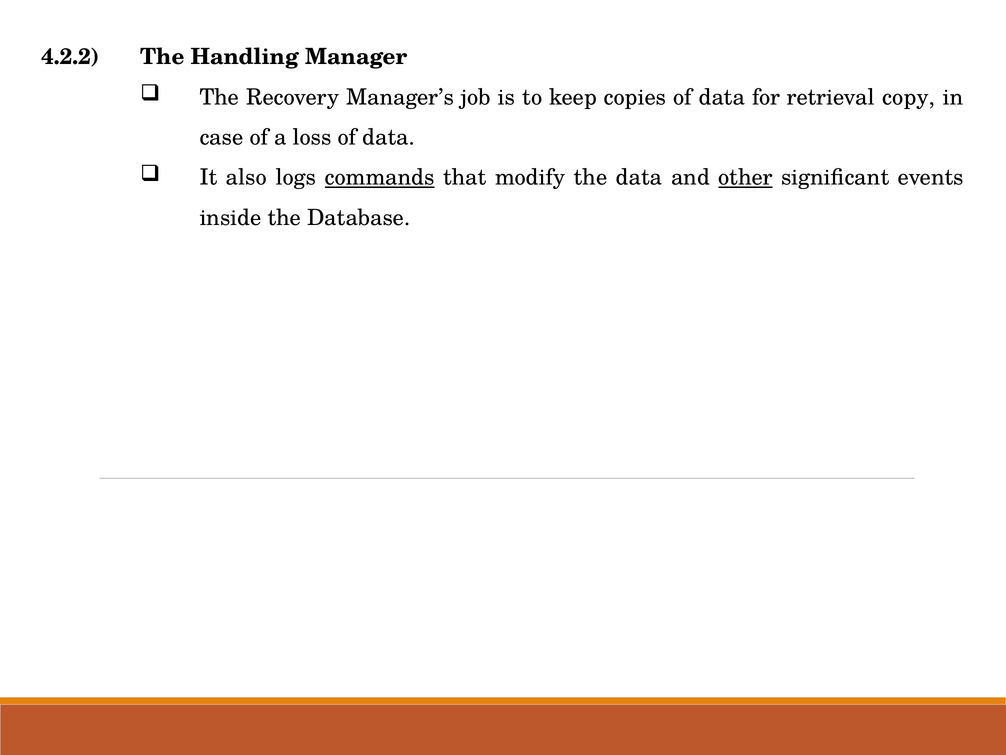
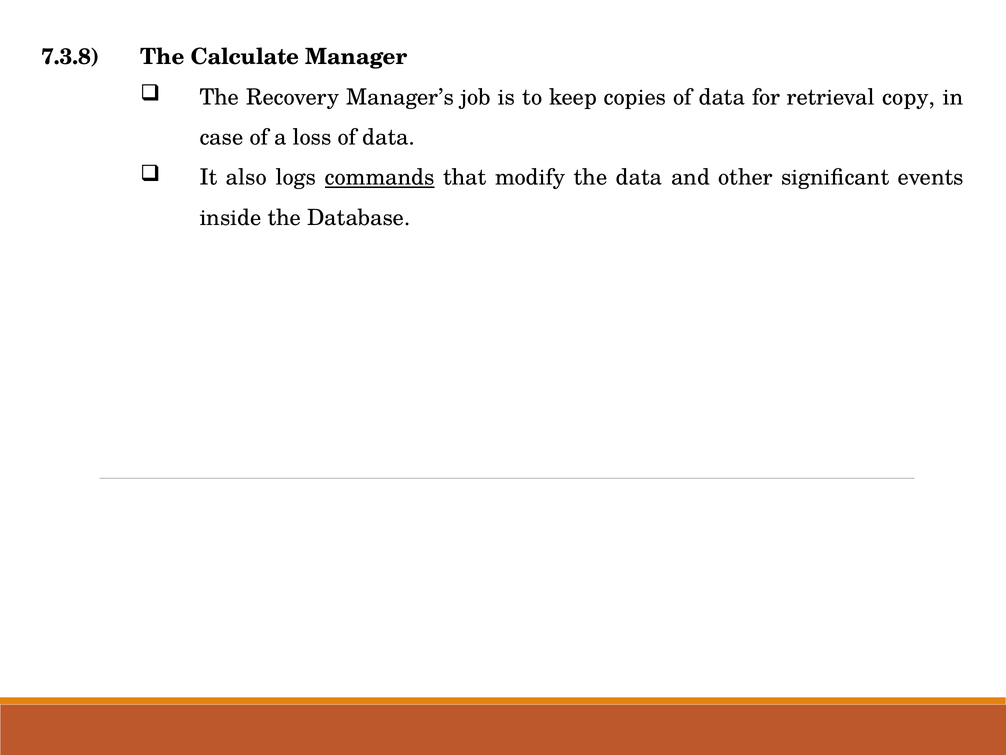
4.2.2: 4.2.2 -> 7.3.8 (70, 57)
Handling: Handling -> Calculate (245, 57)
other underline: present -> none (745, 177)
